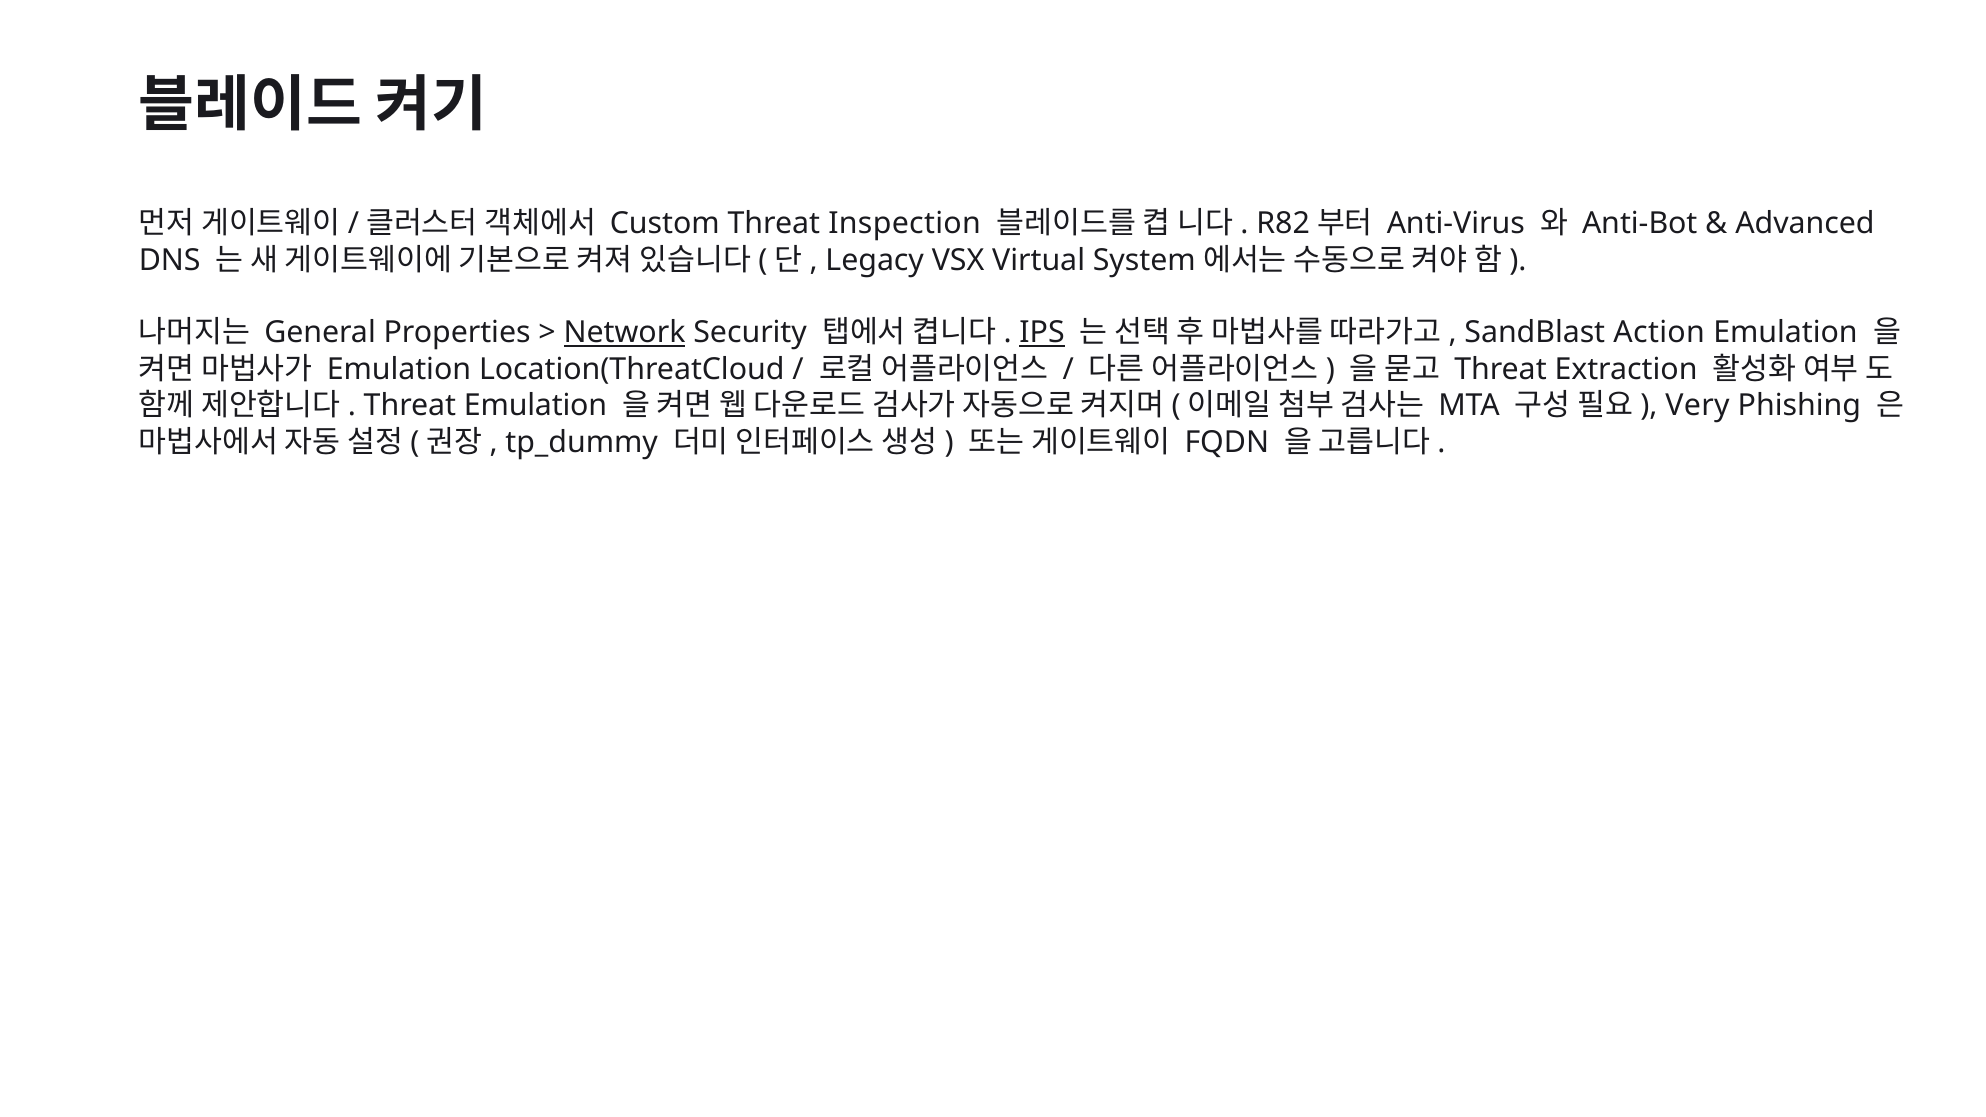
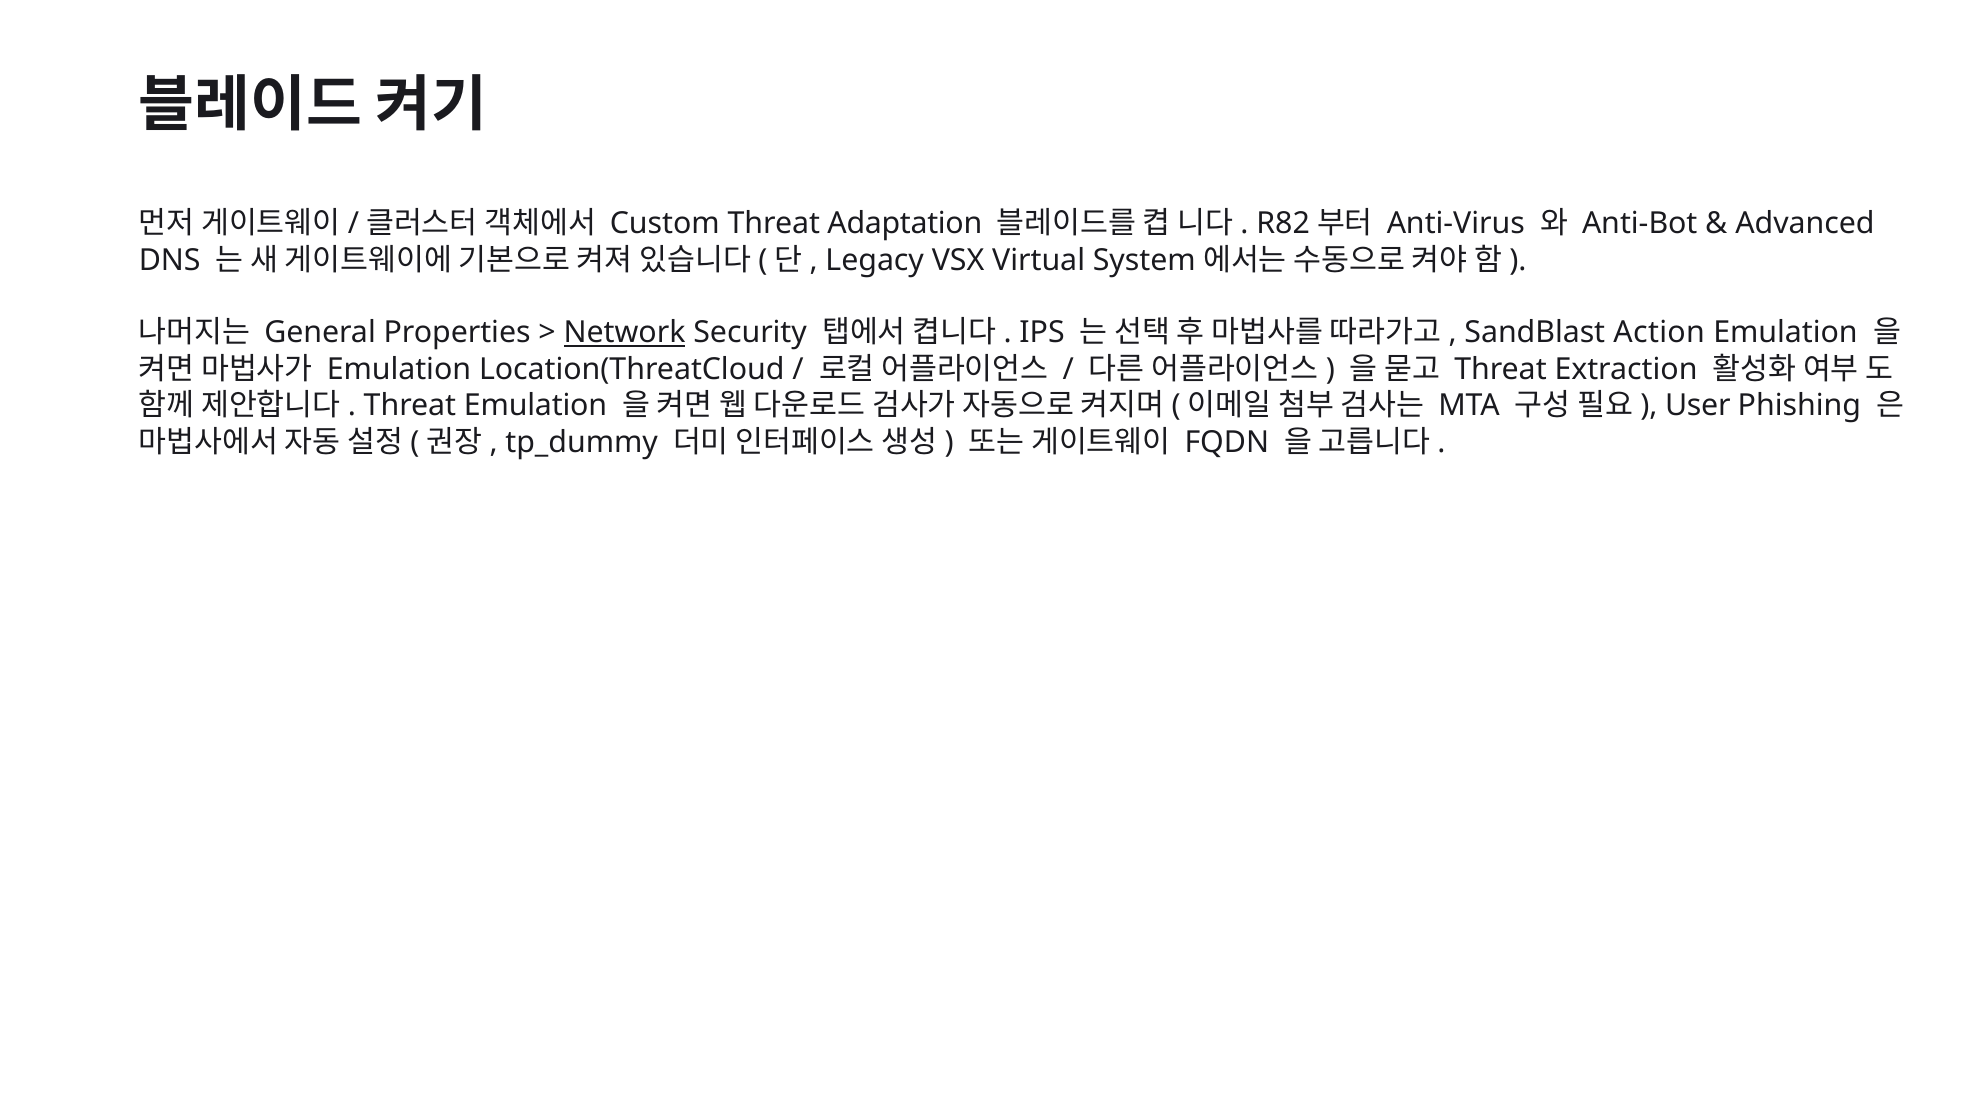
Inspection: Inspection -> Adaptation (905, 224)
IPS underline: present -> none (1042, 333)
Very: Very -> User (1698, 406)
